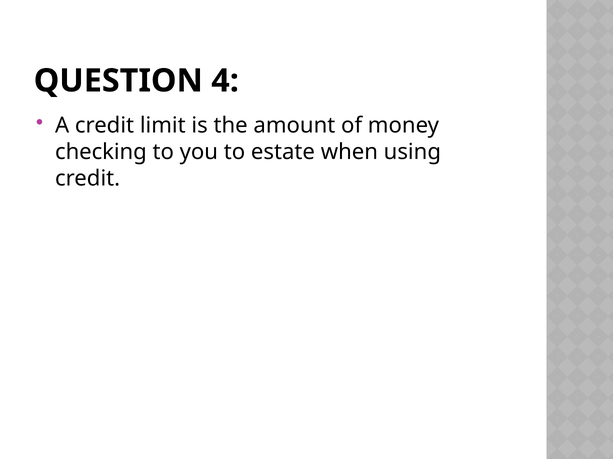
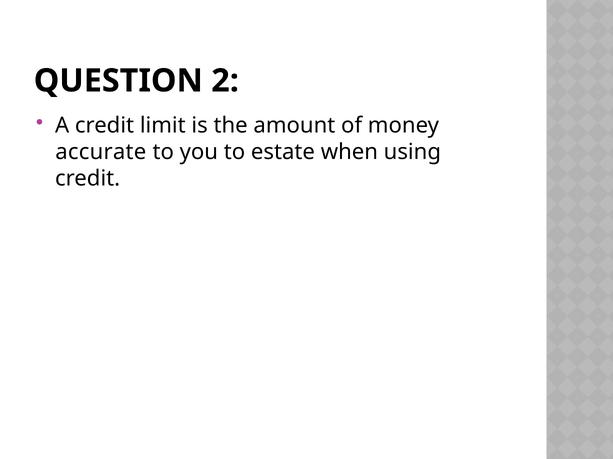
4: 4 -> 2 (225, 81)
checking: checking -> accurate (101, 152)
